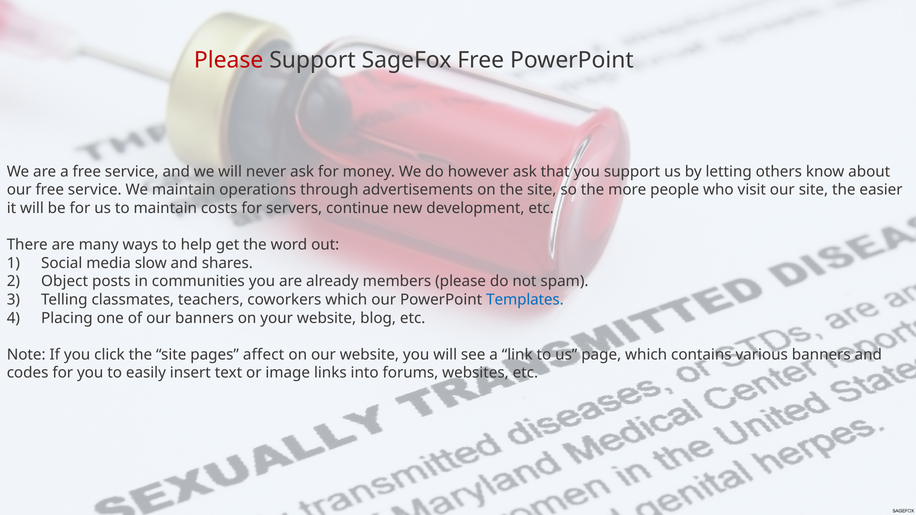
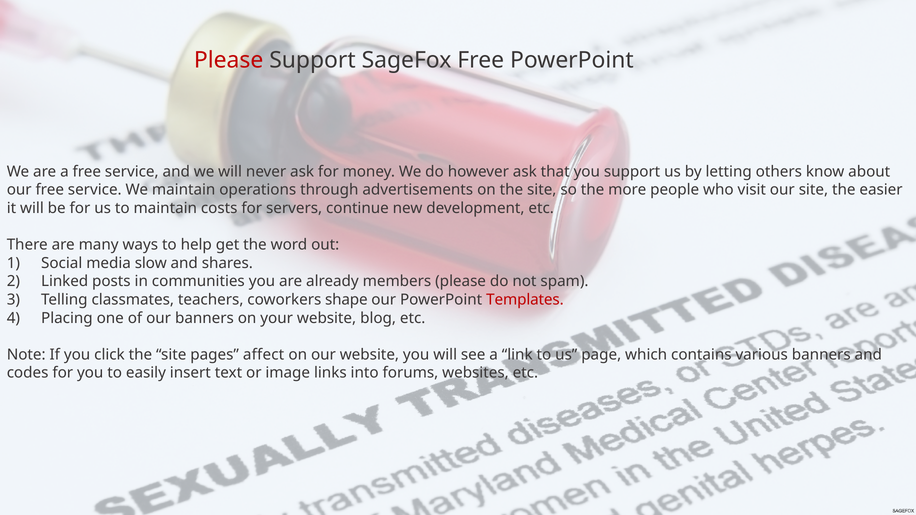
Object: Object -> Linked (65, 282)
coworkers which: which -> shape (346, 300)
Templates colour: blue -> red (525, 300)
